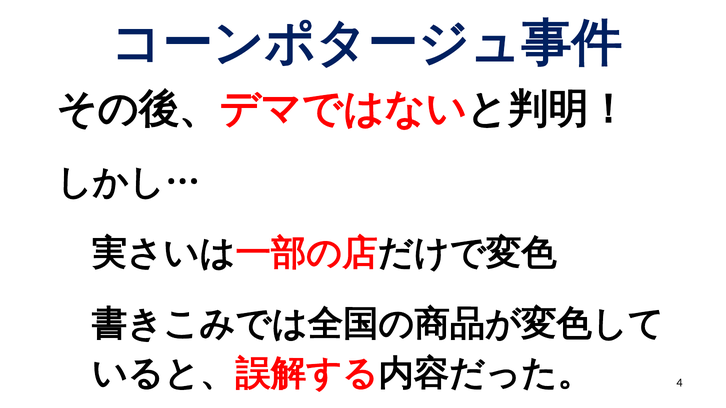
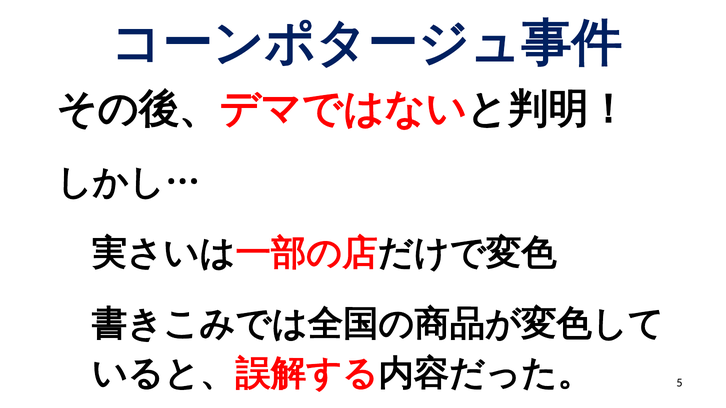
4: 4 -> 5 (679, 383)
